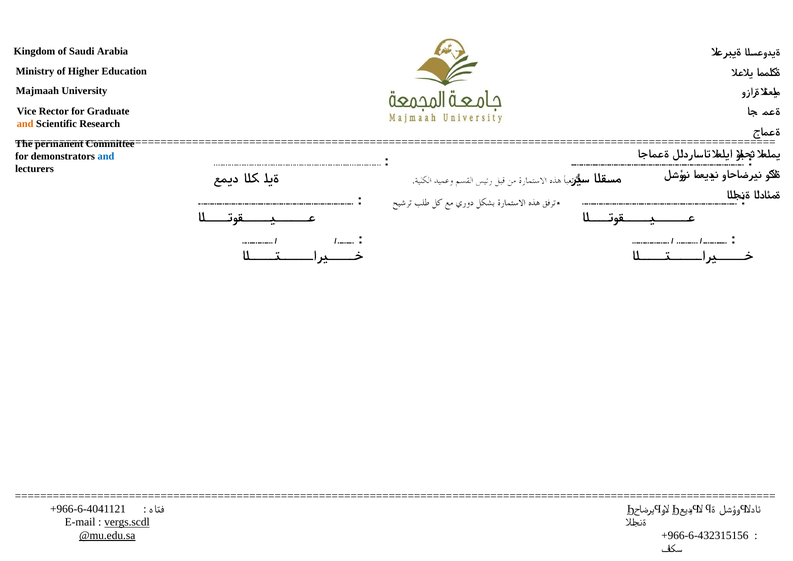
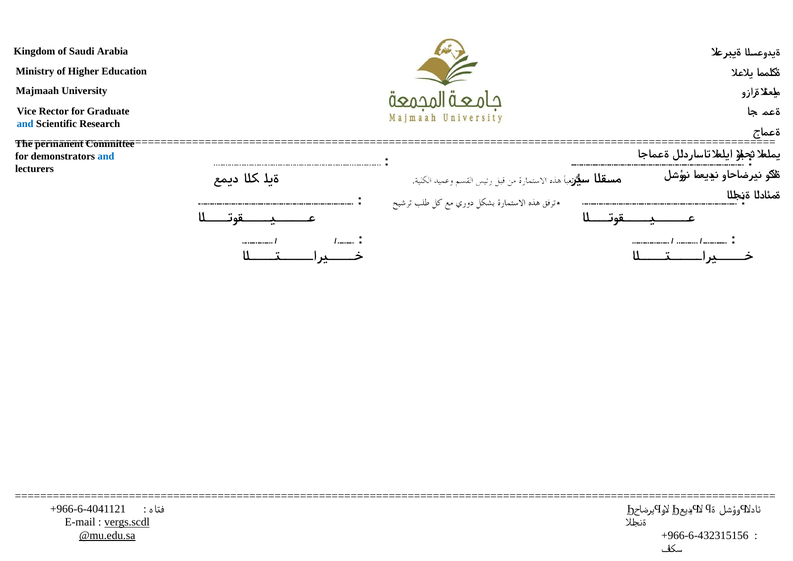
and colour: orange -> blue (25, 124)
